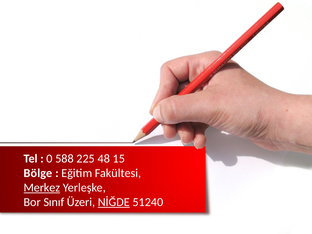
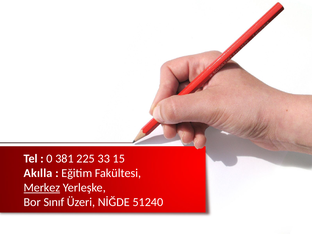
588: 588 -> 381 (65, 159)
48: 48 -> 33 (104, 159)
Bölge: Bölge -> Akılla (38, 173)
NİĞDE underline: present -> none (114, 202)
